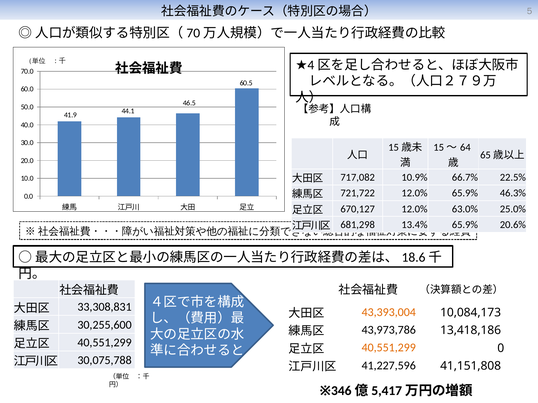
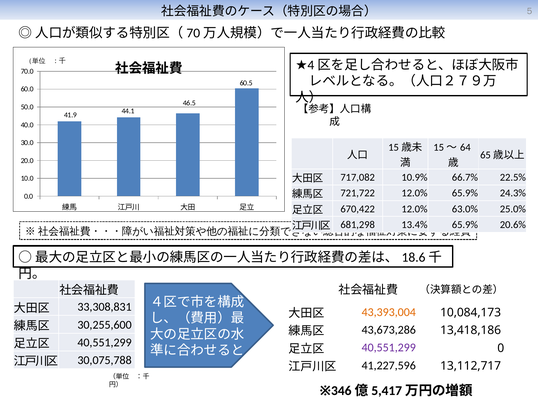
46.3%: 46.3% -> 24.3% (513, 193)
670,127: 670,127 -> 670,422 (358, 209)
43,973,786: 43,973,786 -> 43,673,286 (389, 330)
40,551,299 colour: orange -> purple (389, 348)
41,151,808: 41,151,808 -> 13,112,717 (471, 366)
